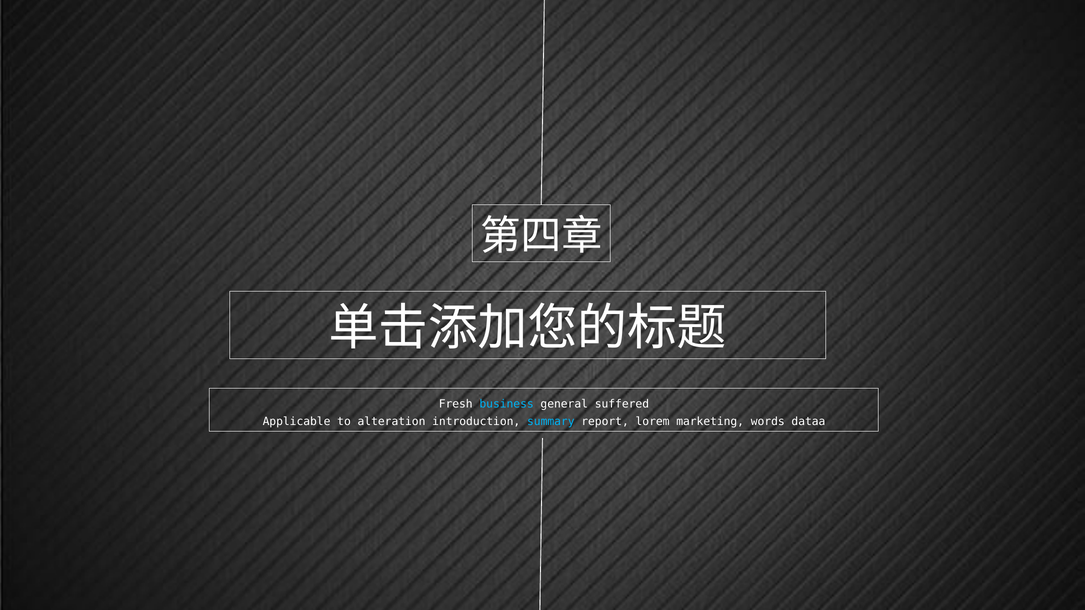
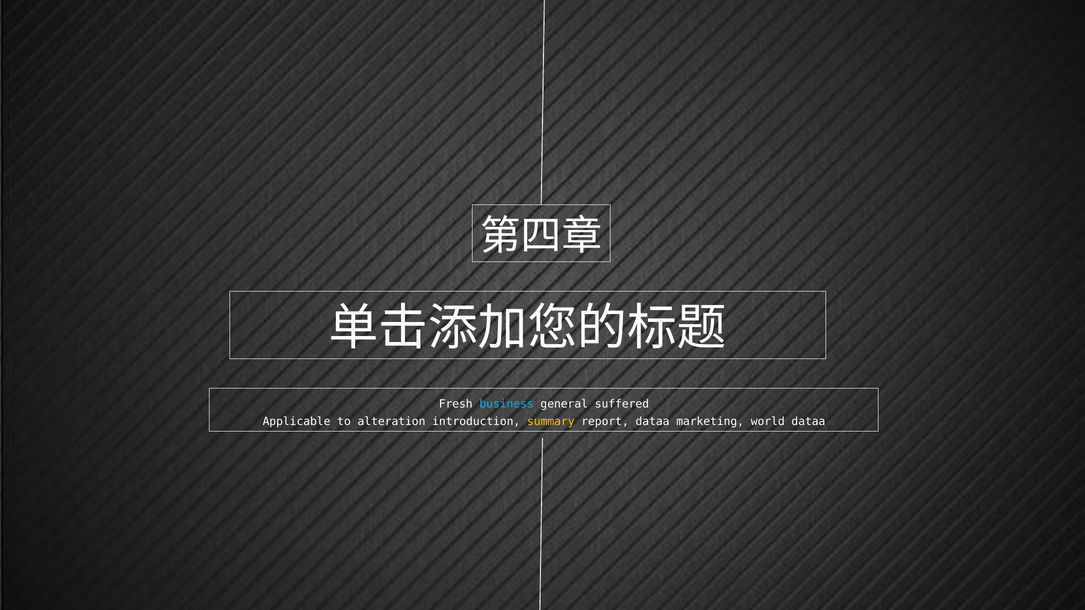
summary colour: light blue -> yellow (551, 422)
report lorem: lorem -> dataa (653, 422)
words: words -> world (768, 422)
